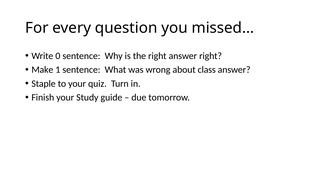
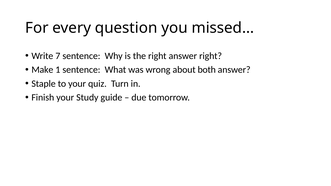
0: 0 -> 7 (58, 56)
class: class -> both (207, 70)
